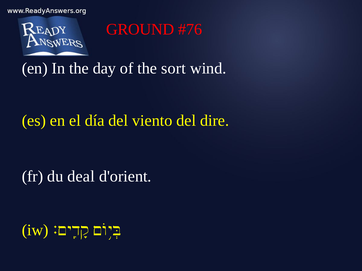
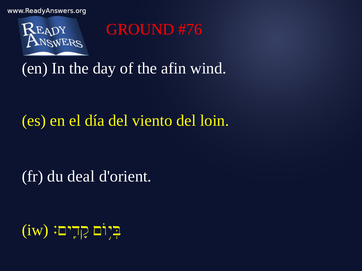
sort: sort -> afin (174, 68)
dire: dire -> loin (215, 121)
